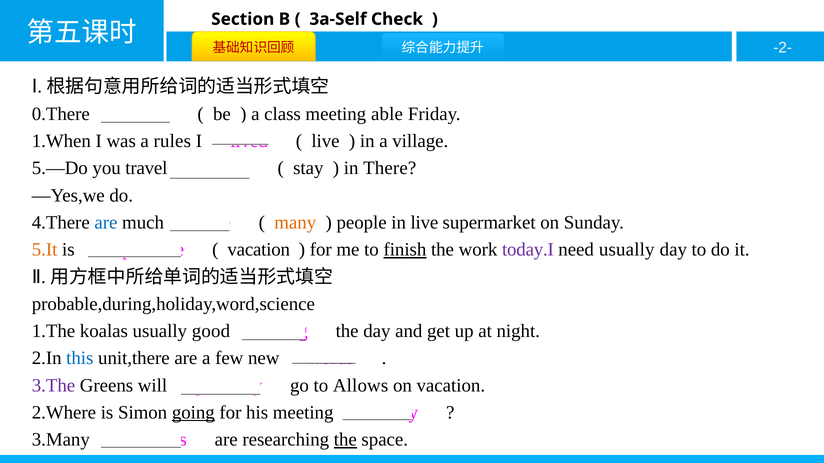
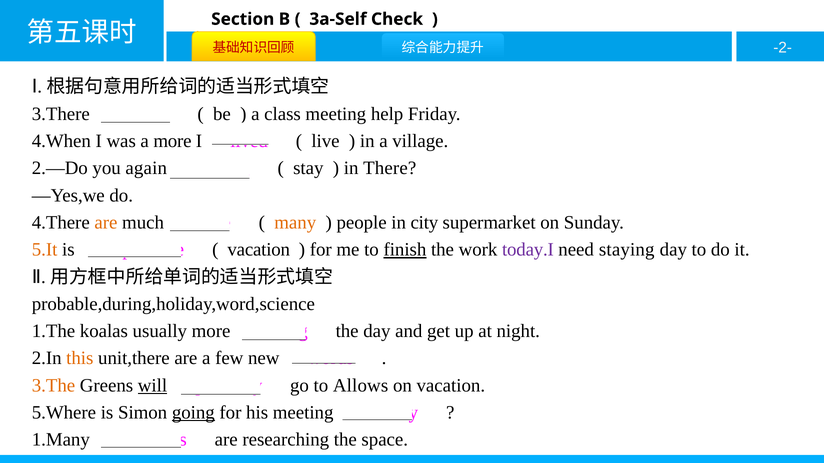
0.There: 0.There -> 3.There (61, 114)
able: able -> help (387, 114)
1.When: 1.When -> 4.When (61, 141)
a rules: rules -> more (172, 141)
5.—Do: 5.—Do -> 2.—Do (60, 168)
travel: travel -> again (146, 168)
are colour: blue -> orange (106, 223)
in live: live -> city (424, 223)
need usually: usually -> staying (627, 250)
usually good: good -> more (211, 331)
this colour: blue -> orange (80, 359)
3.The colour: purple -> orange (53, 386)
will underline: none -> present (153, 386)
2.Where: 2.Where -> 5.Where (64, 413)
3.Many: 3.Many -> 1.Many (61, 440)
the underline: present -> none (345, 440)
